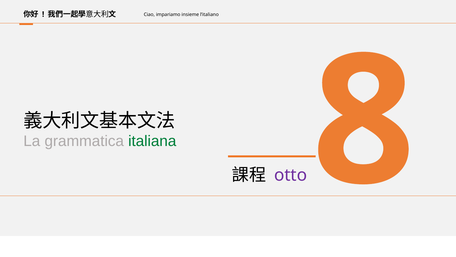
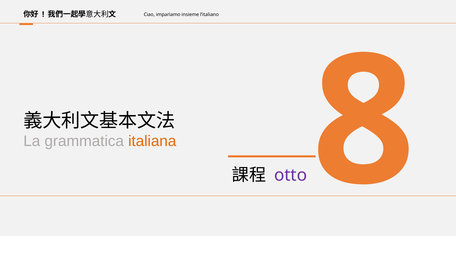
italiana colour: green -> orange (152, 141)
